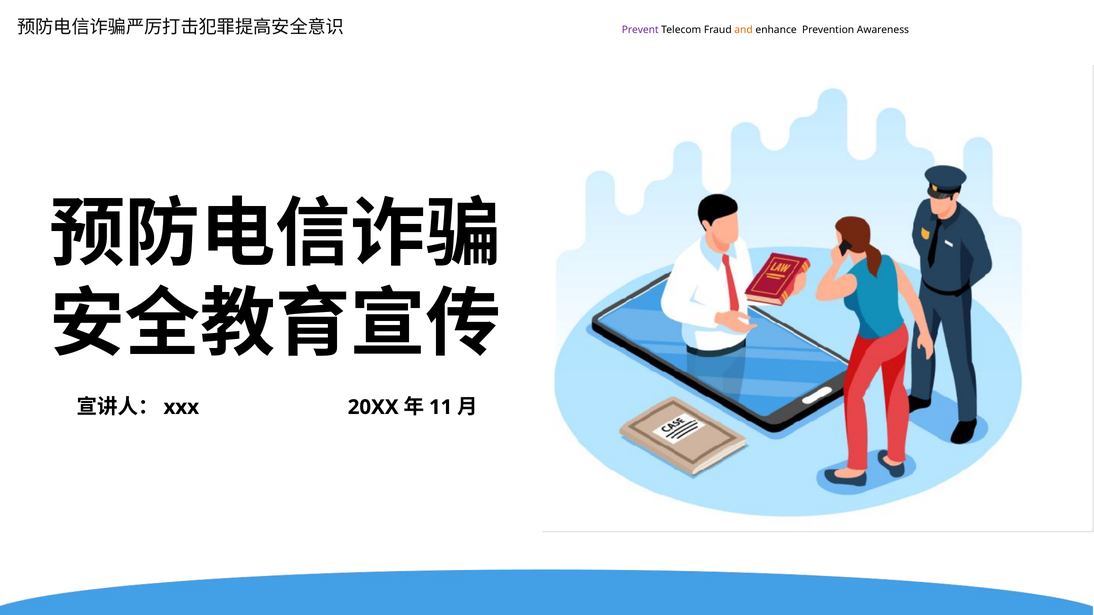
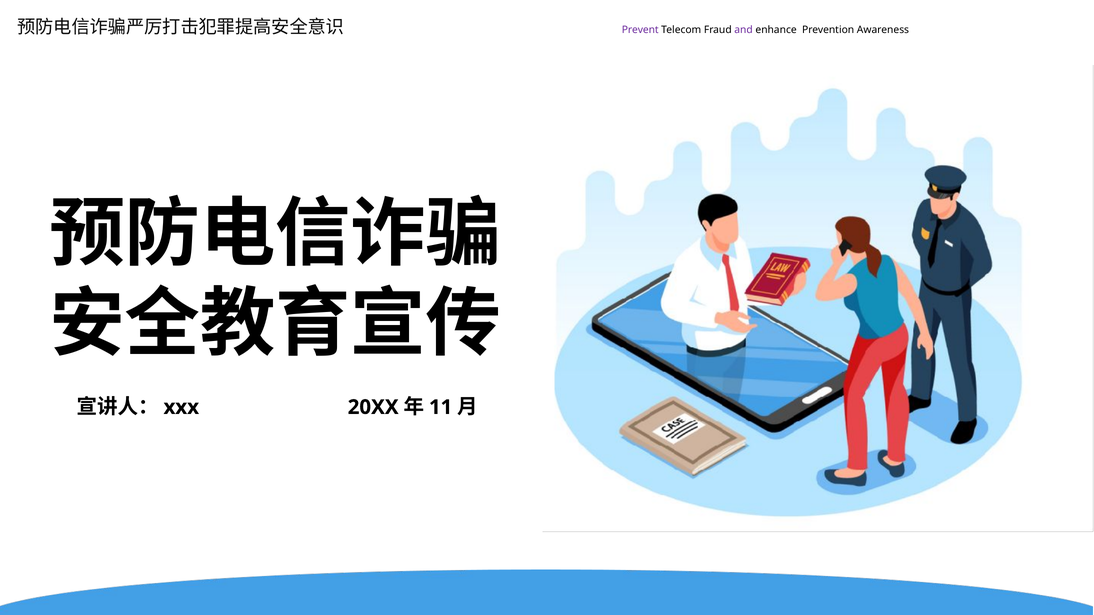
and colour: orange -> purple (744, 30)
